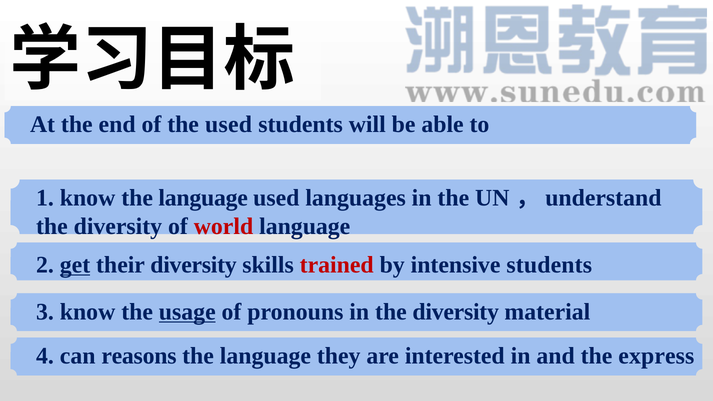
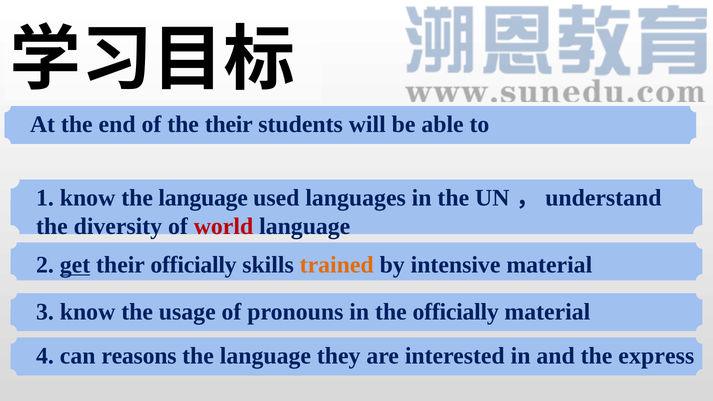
the used: used -> their (229, 125)
their diversity: diversity -> officially (194, 265)
trained colour: red -> orange (337, 265)
intensive students: students -> material (549, 265)
usage underline: present -> none (187, 312)
in the diversity: diversity -> officially (456, 312)
